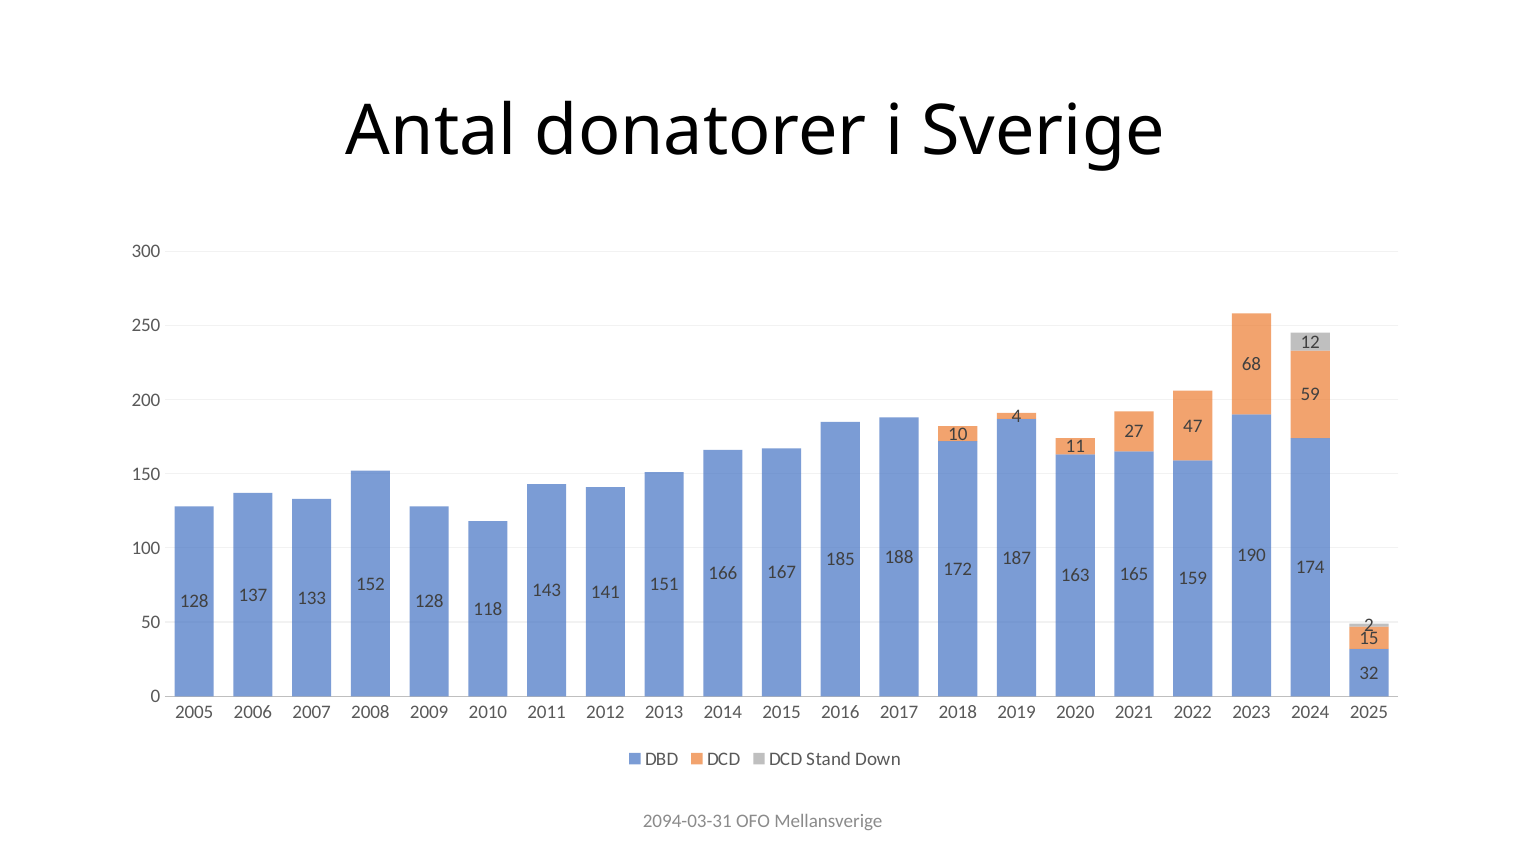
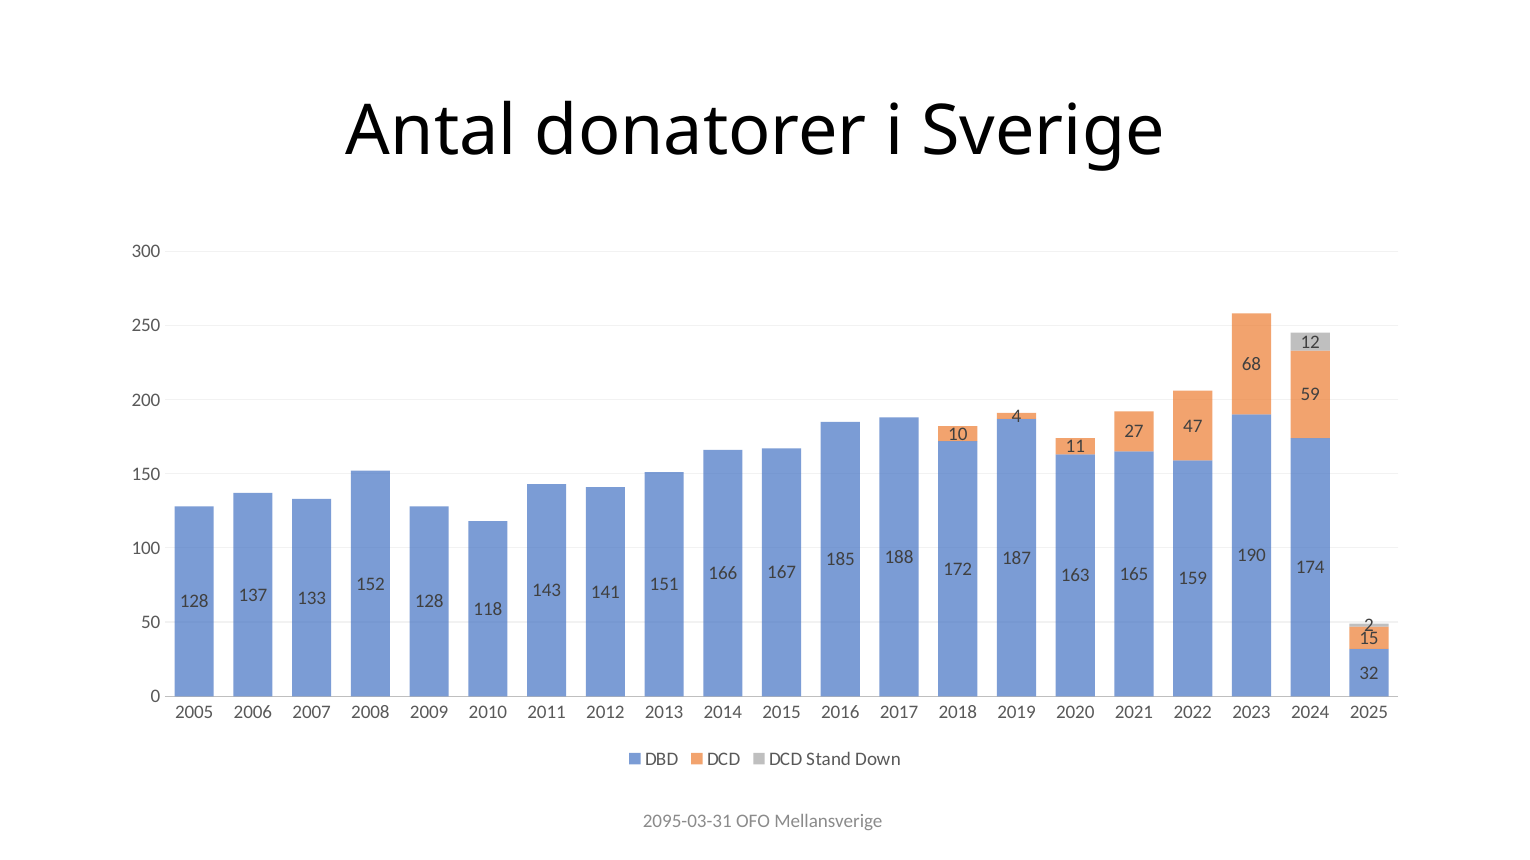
2094-03-31: 2094-03-31 -> 2095-03-31 (687, 822)
